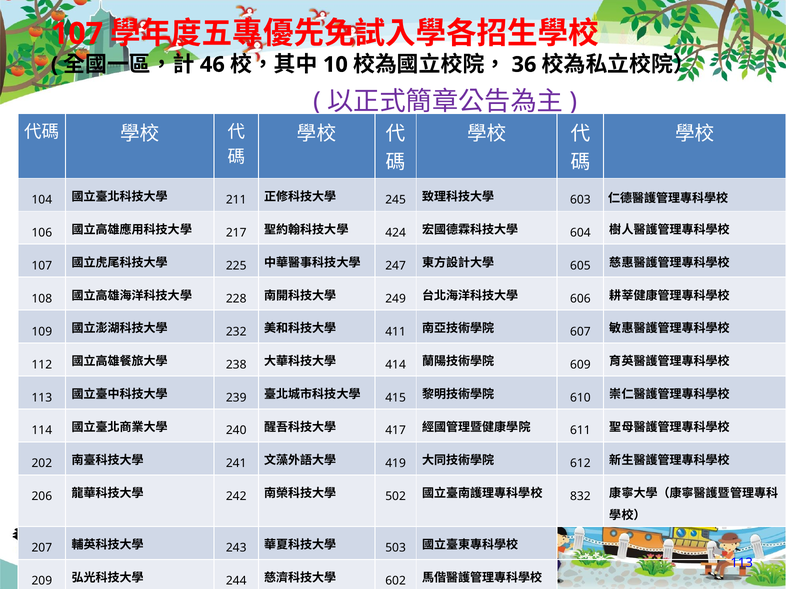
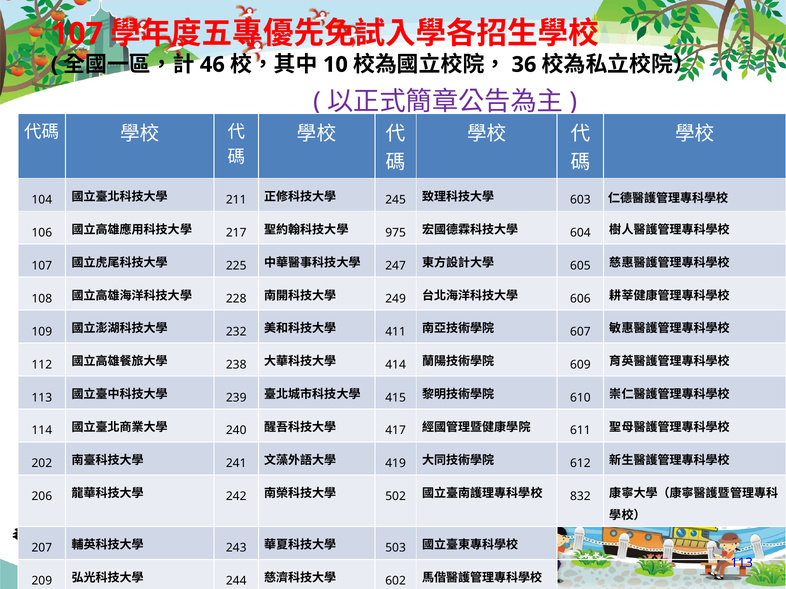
424: 424 -> 975 (396, 233)
